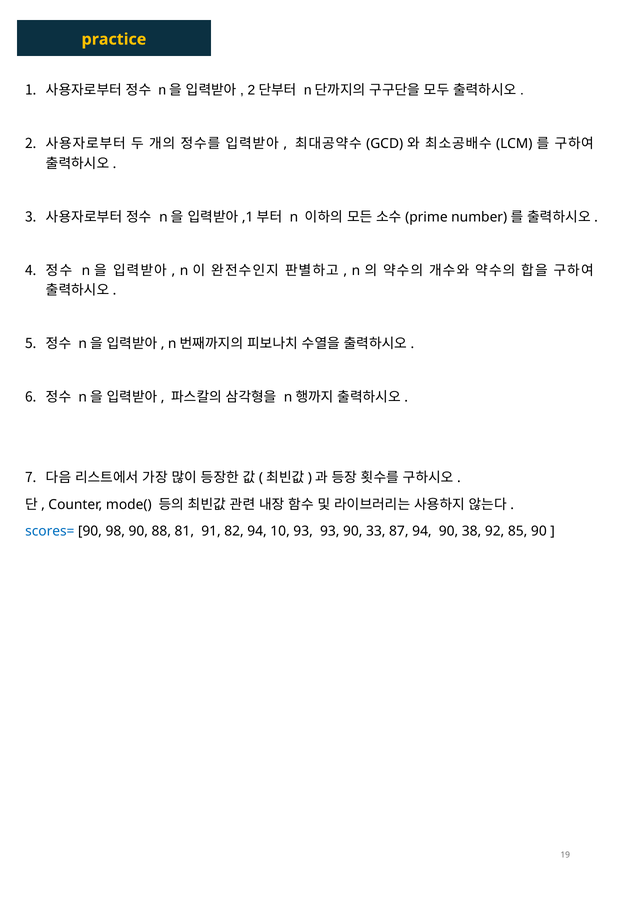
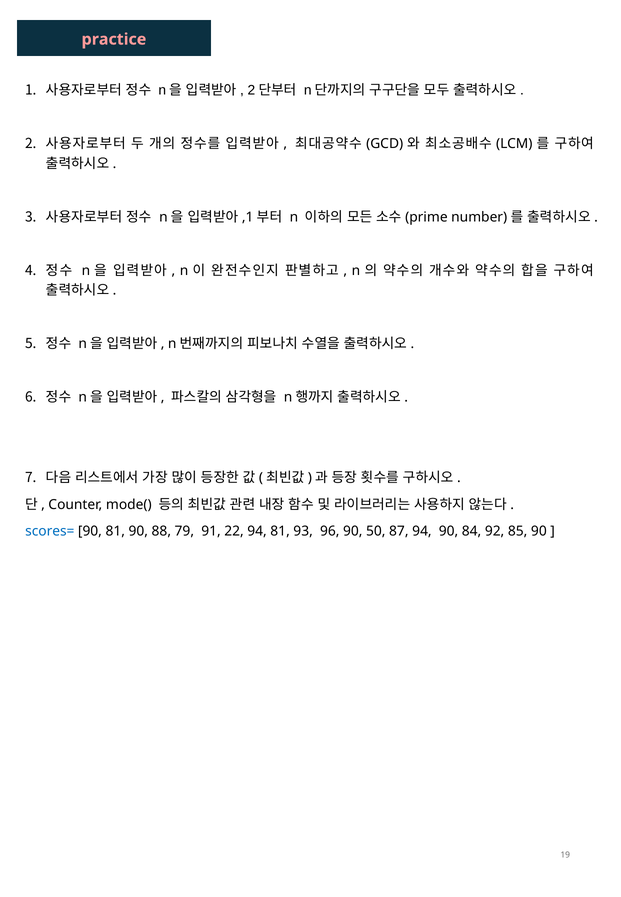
practice colour: yellow -> pink (114, 39)
90 98: 98 -> 81 (115, 531)
81: 81 -> 79 (184, 531)
82: 82 -> 22 (234, 531)
94 10: 10 -> 81 (280, 531)
93 93: 93 -> 96 (330, 531)
33: 33 -> 50 (376, 531)
38: 38 -> 84 (472, 531)
